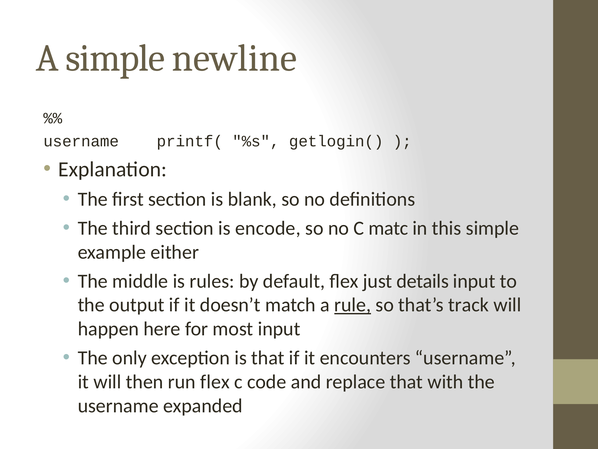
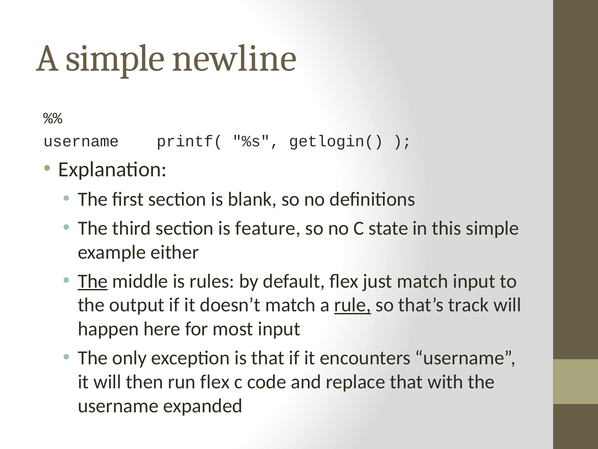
encode: encode -> feature (268, 228)
matc: matc -> state (388, 228)
The underline: none -> present (93, 281)
just details: details -> match (422, 281)
